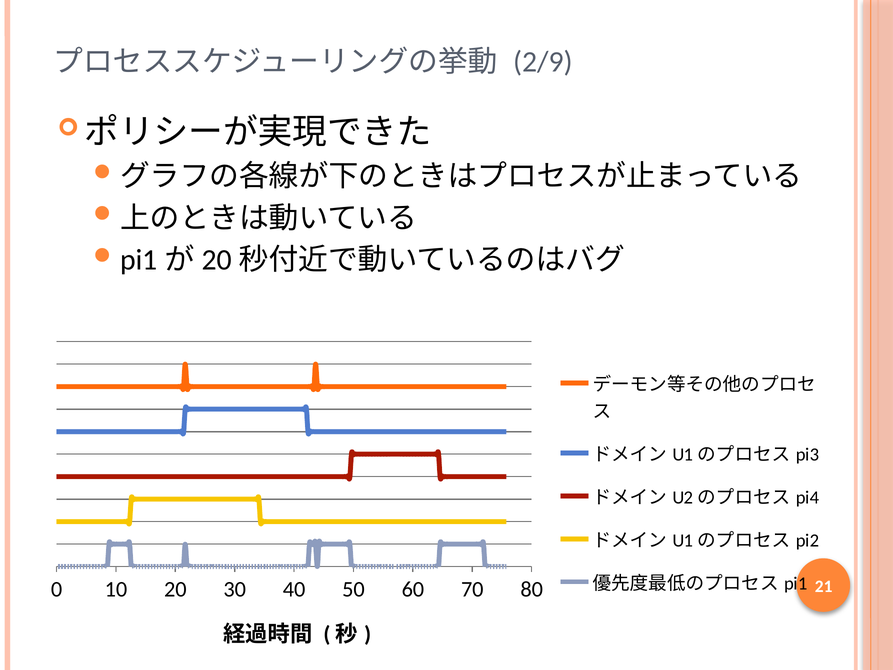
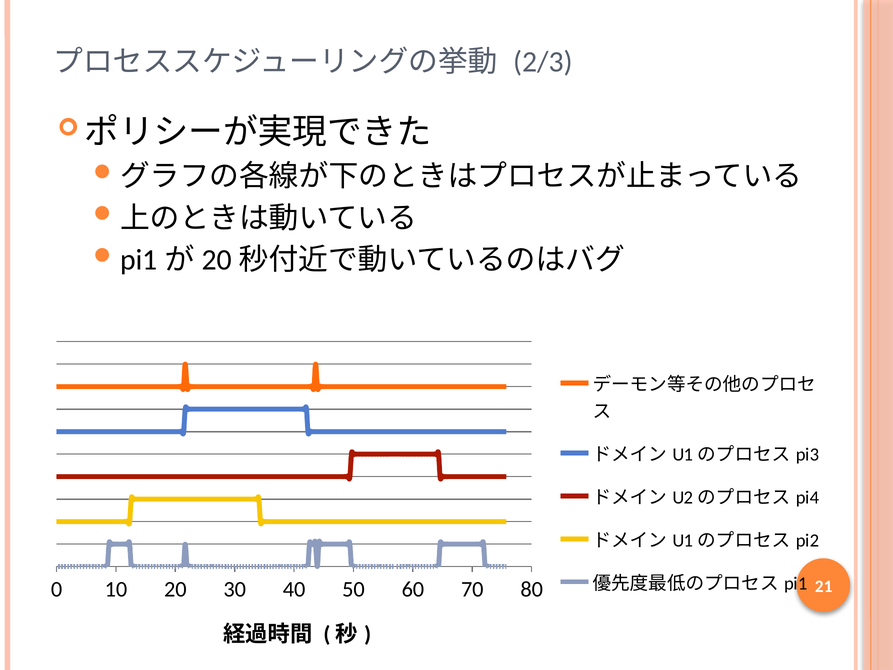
2/9: 2/9 -> 2/3 (543, 62)
